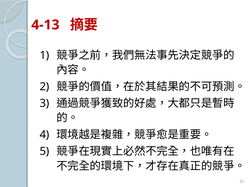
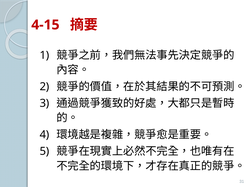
4-13: 4-13 -> 4-15 (45, 25)
